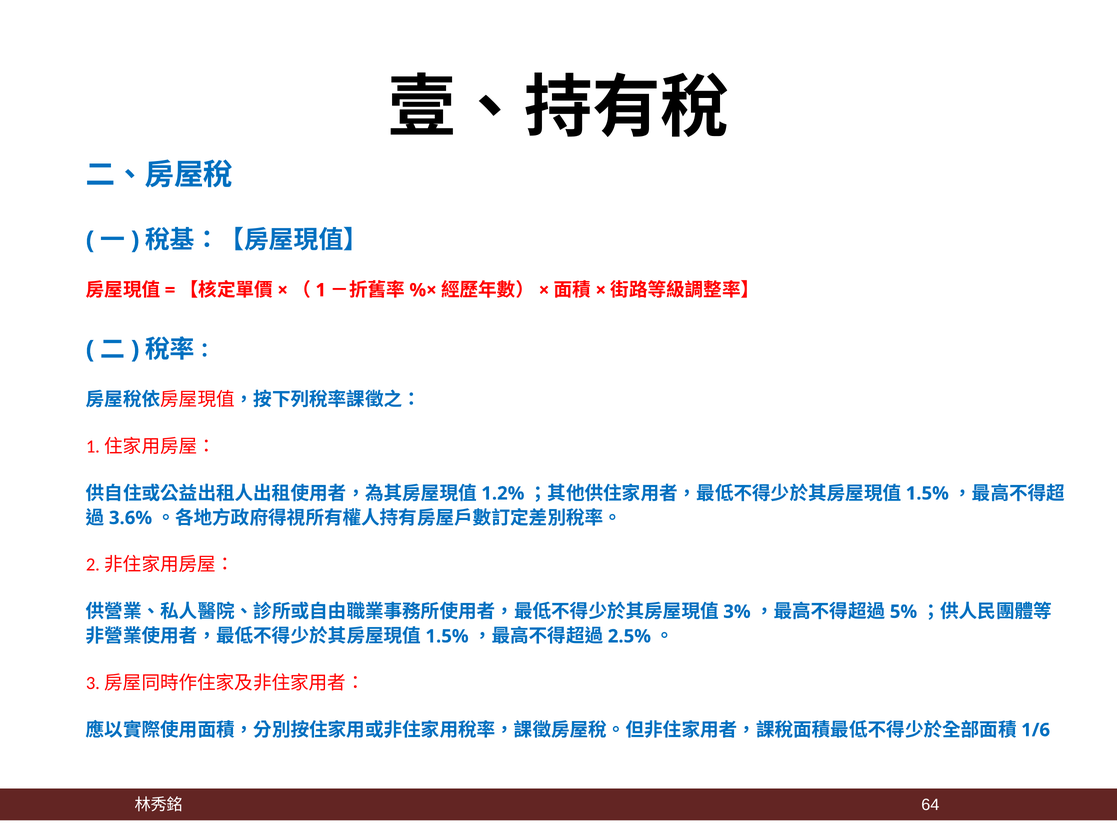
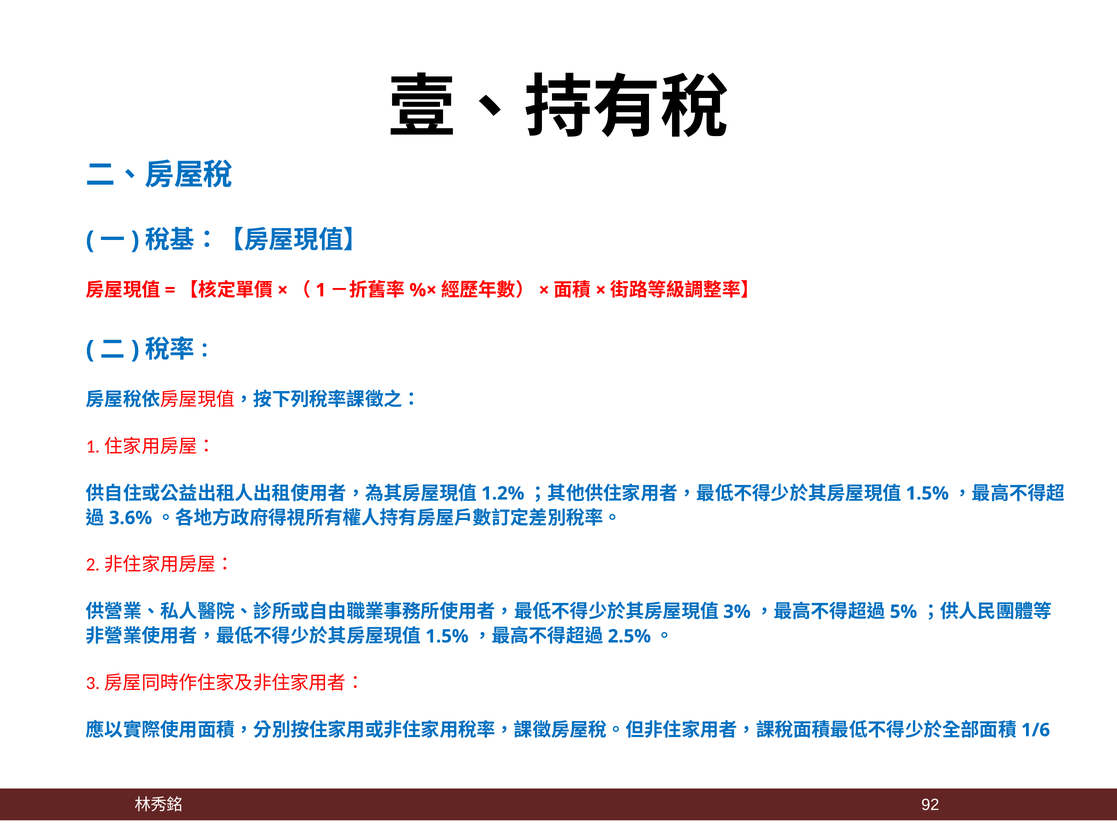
64: 64 -> 92 (930, 805)
